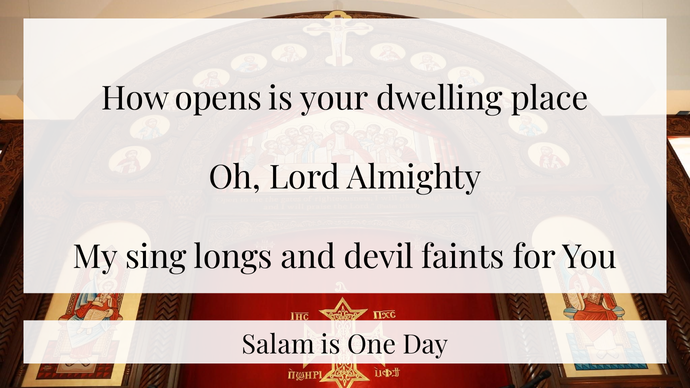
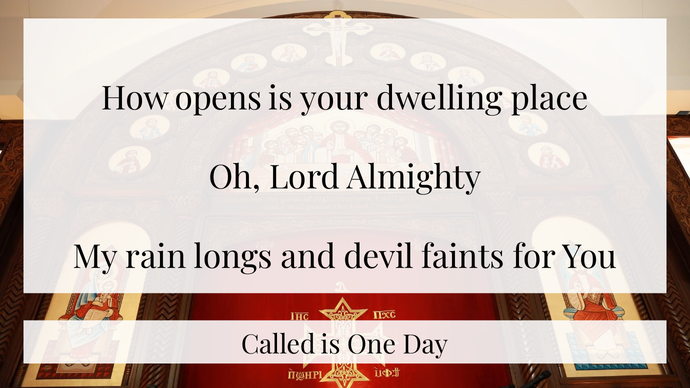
sing: sing -> rain (156, 257)
Salam: Salam -> Called (278, 345)
